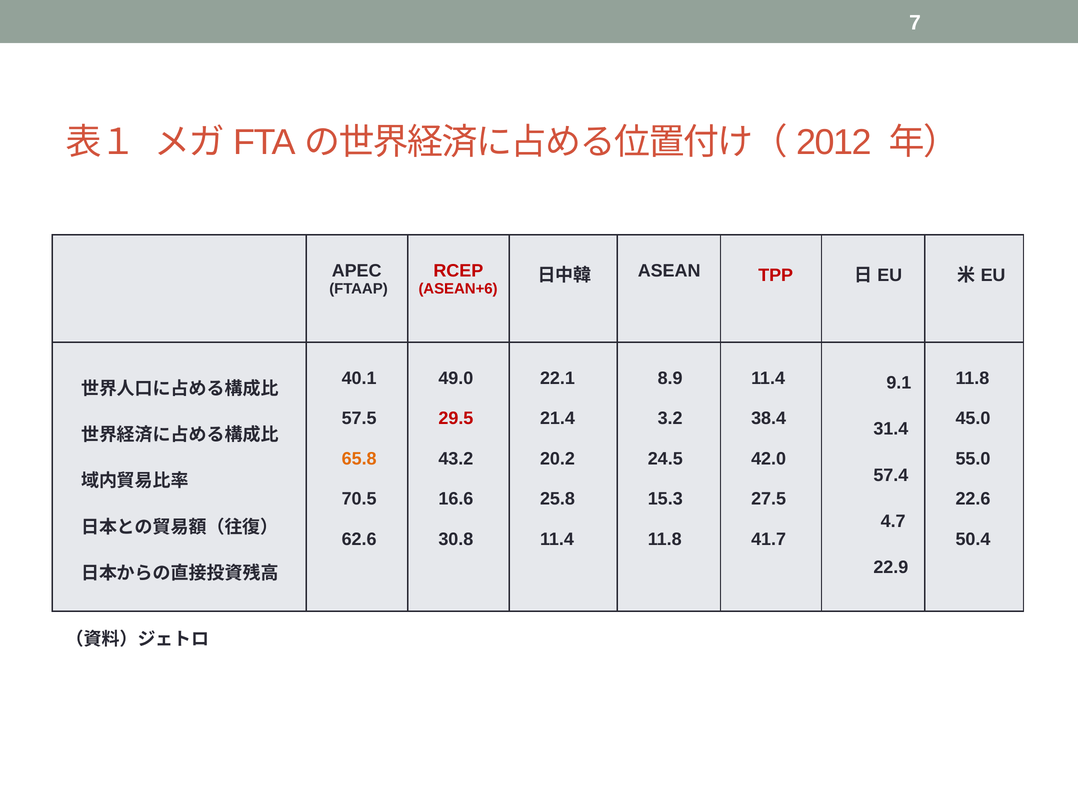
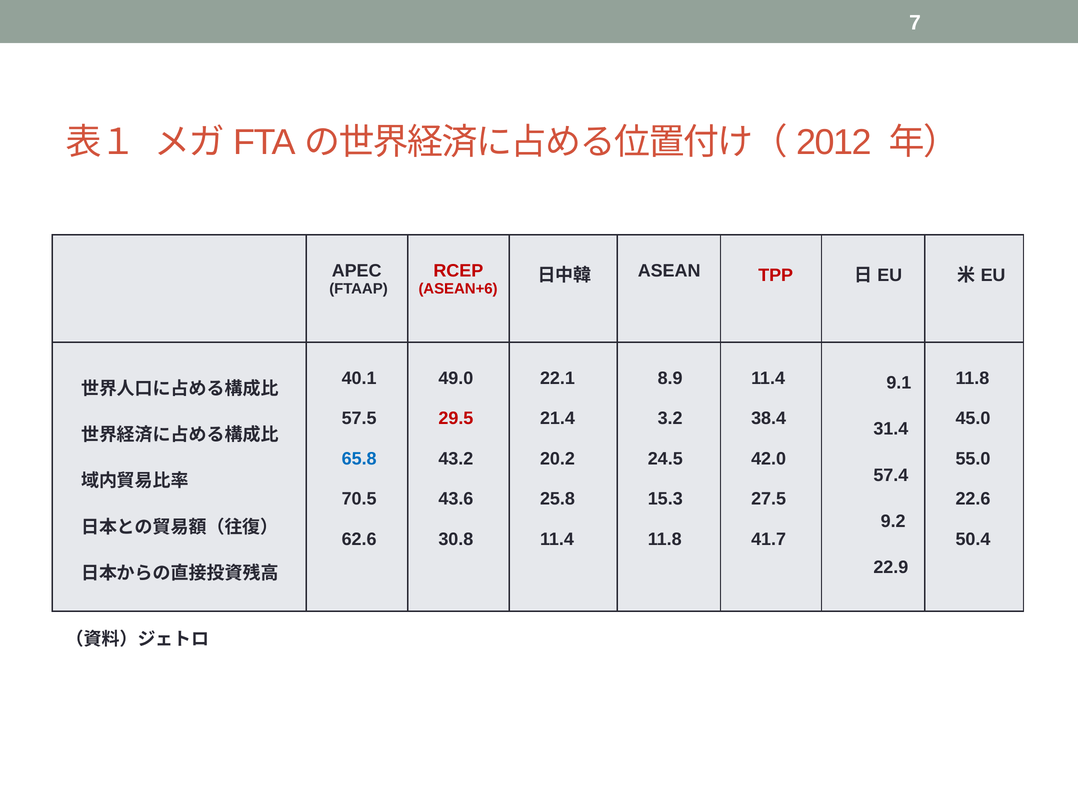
65.8 colour: orange -> blue (359, 458)
16.6: 16.6 -> 43.6 (456, 499)
4.7: 4.7 -> 9.2 (893, 521)
